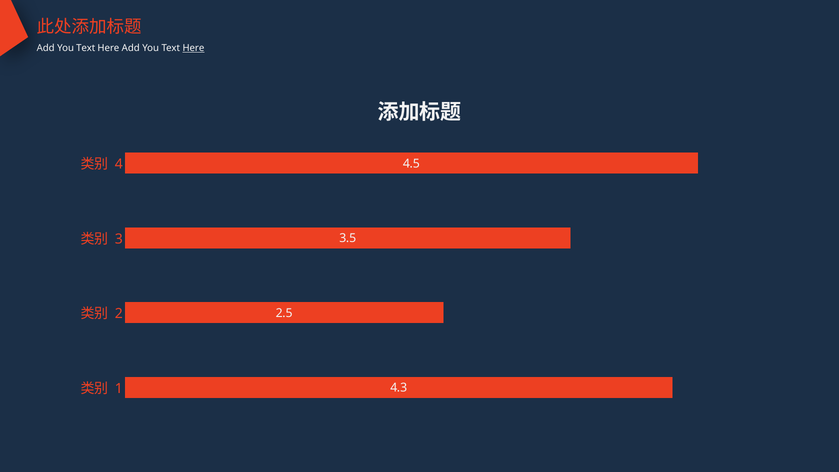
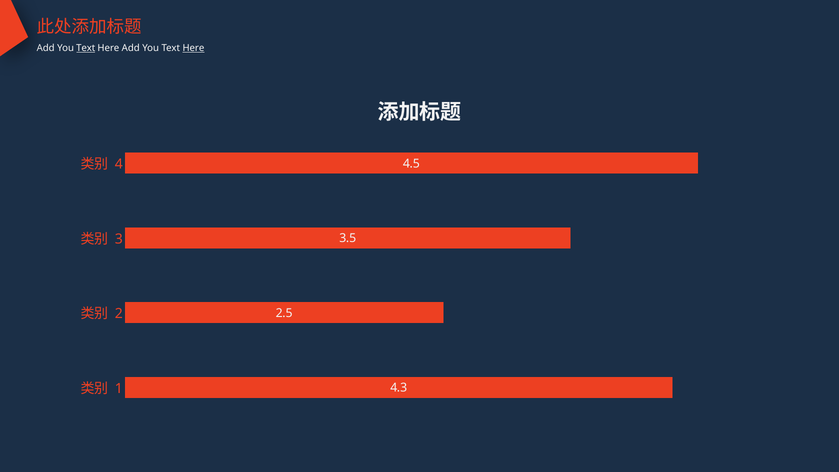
Text underline: none -> present (86, 48)
